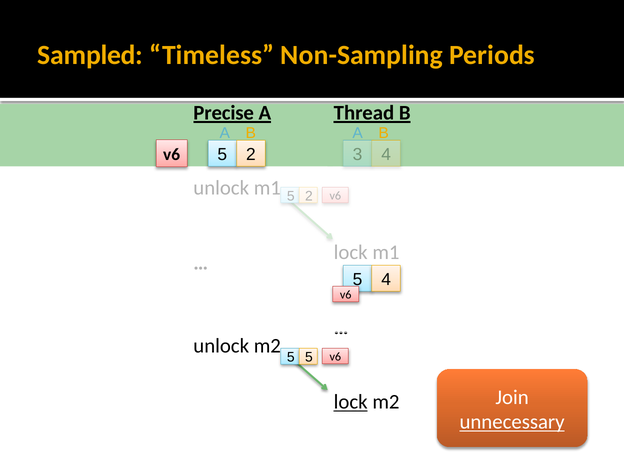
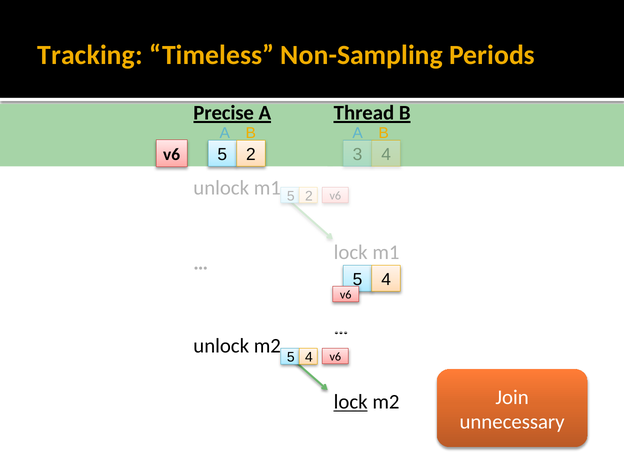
Sampled: Sampled -> Tracking (90, 55)
5: 5 -> 4 (309, 357)
unnecessary underline: present -> none (512, 422)
